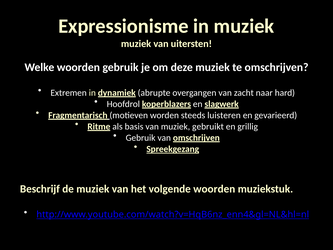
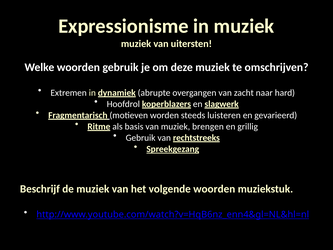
gebruikt: gebruikt -> brengen (208, 126)
van omschrijven: omschrijven -> rechtstreeks (196, 138)
